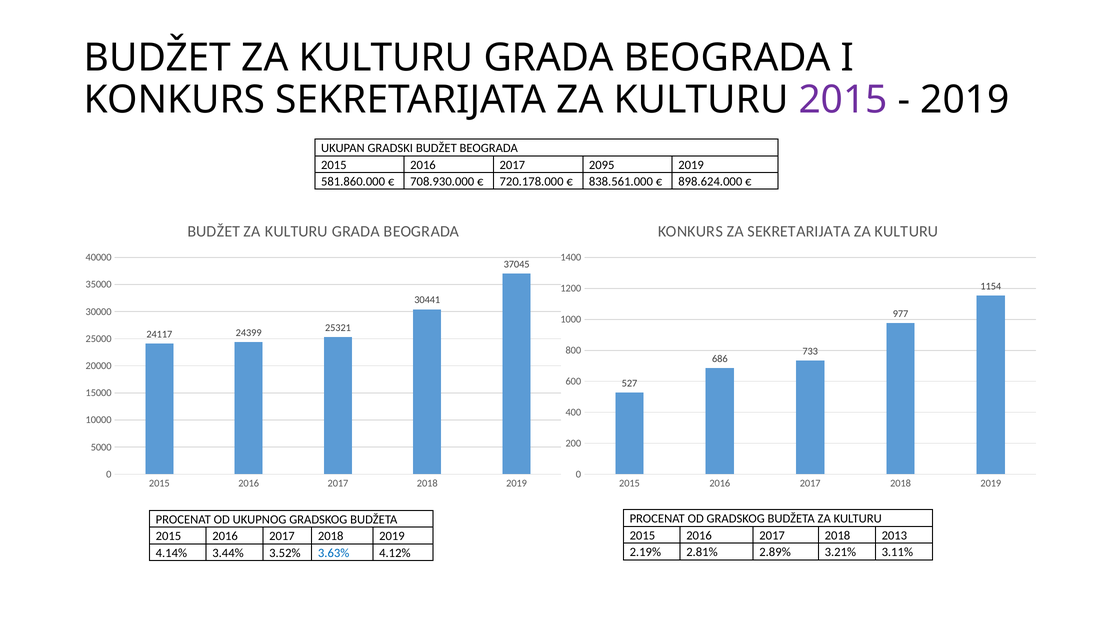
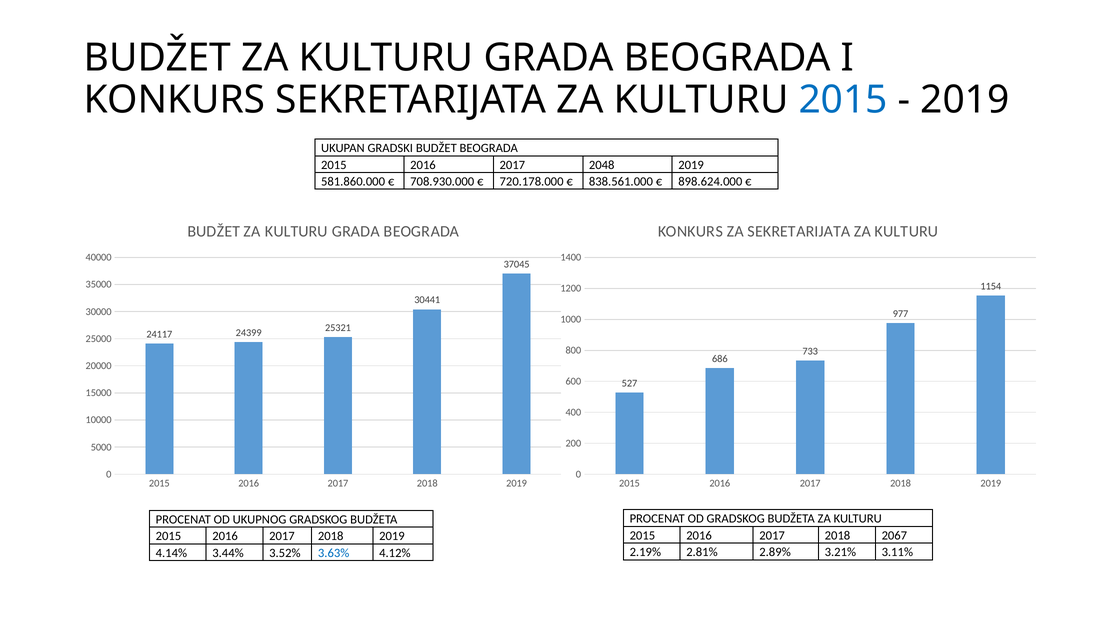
2015 colour: purple -> blue (843, 100)
2095: 2095 -> 2048 (602, 165)
2013: 2013 -> 2067 (894, 535)
